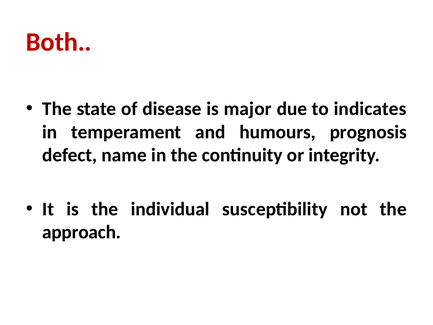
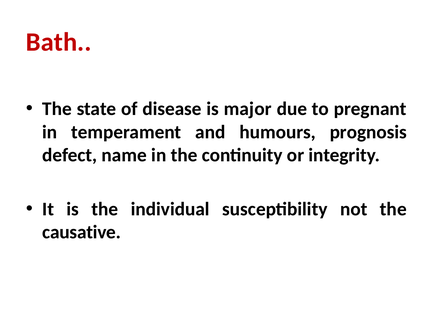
Both: Both -> Bath (59, 42)
indicates: indicates -> pregnant (370, 109)
approach: approach -> causative (82, 232)
